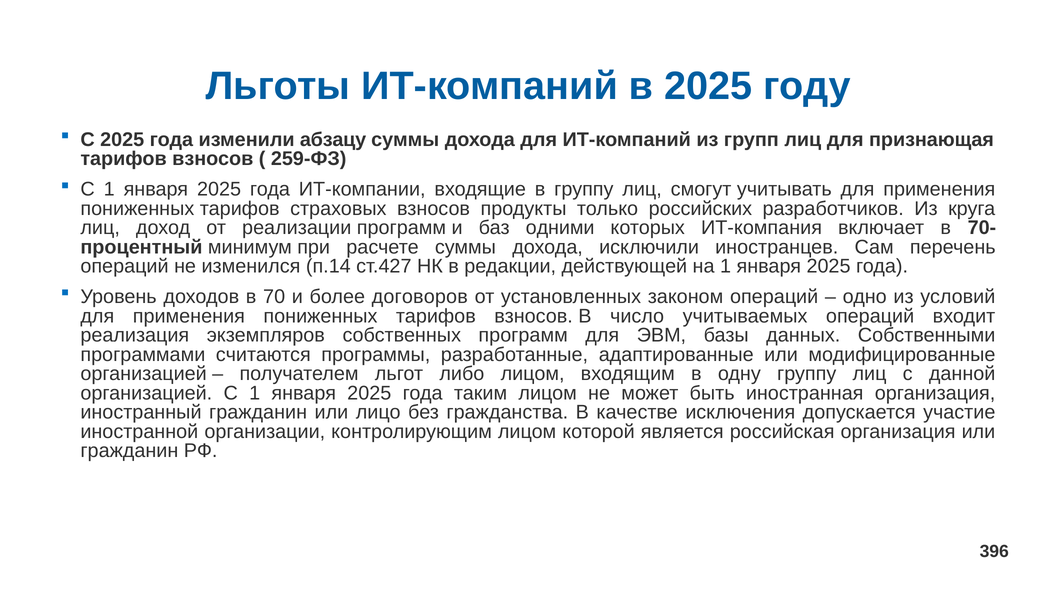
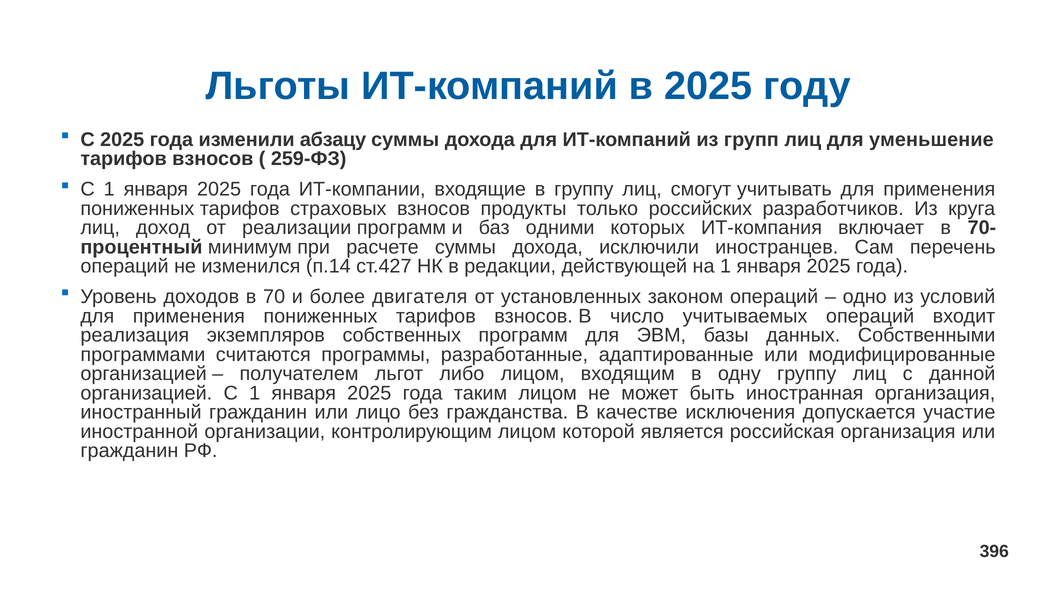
признающая: признающая -> уменьшение (931, 140)
договоров: договоров -> двигателя (420, 297)
